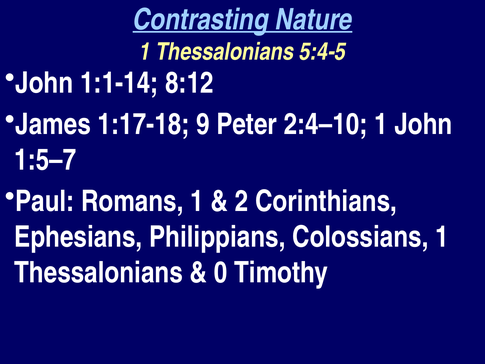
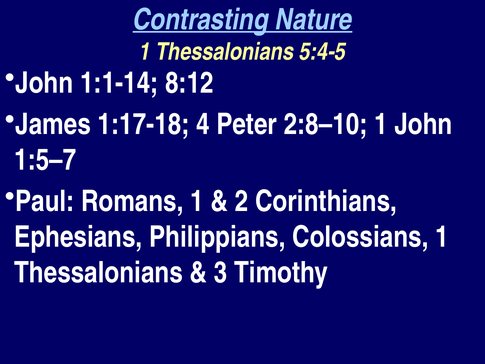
9: 9 -> 4 (203, 124)
2:4–10: 2:4–10 -> 2:8–10 (326, 124)
0: 0 -> 3 (221, 273)
